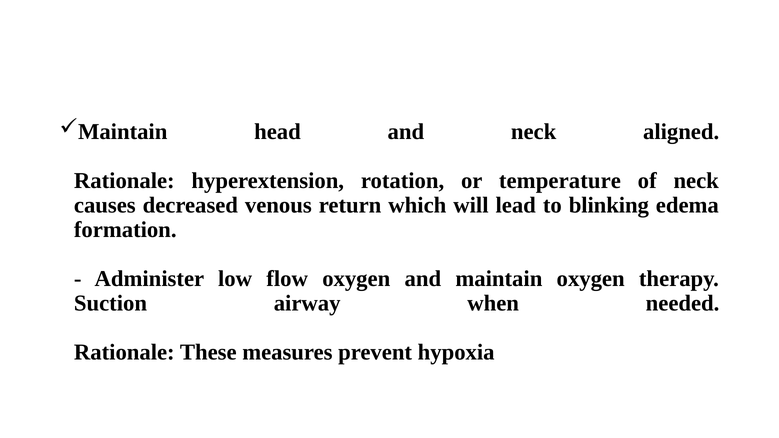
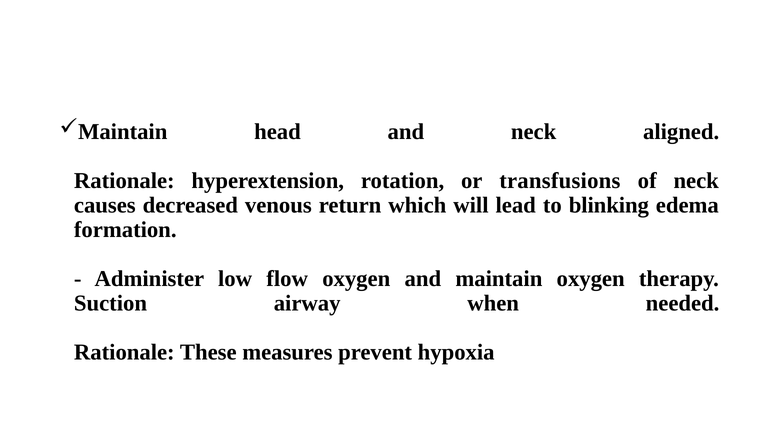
temperature: temperature -> transfusions (560, 181)
